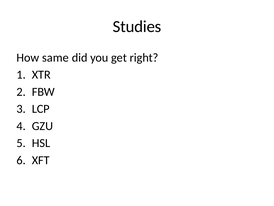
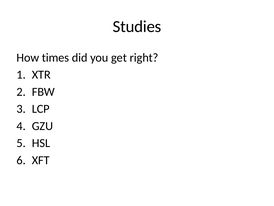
same: same -> times (55, 57)
